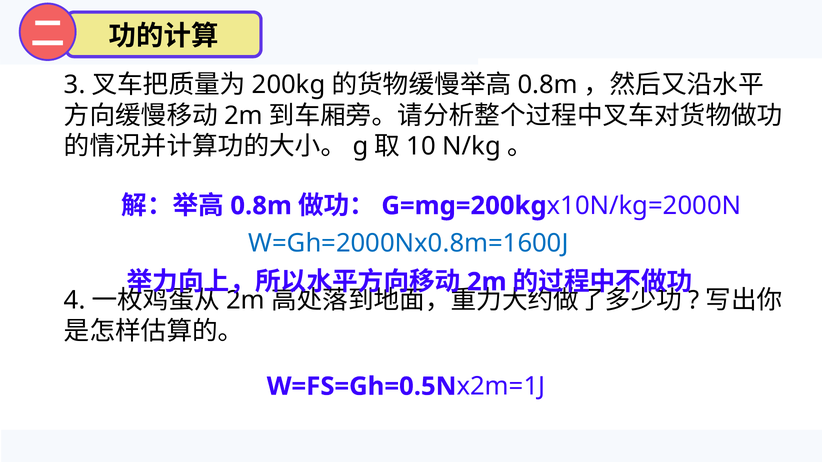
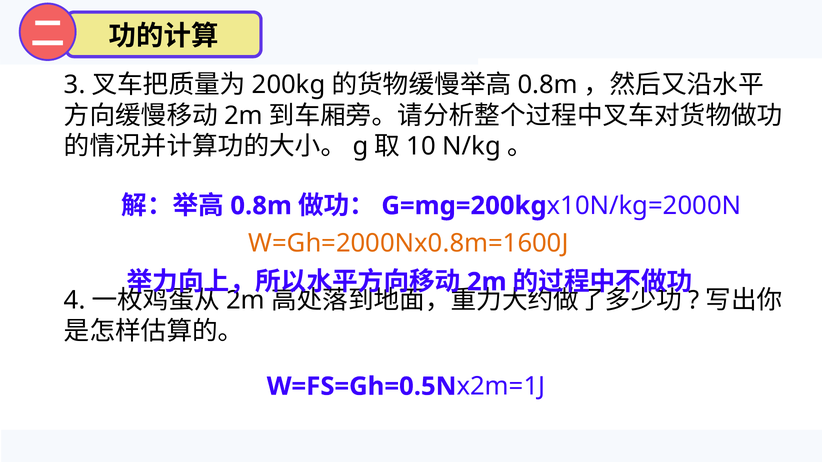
W=Gh=2000Nx0.8m=1600J colour: blue -> orange (408, 244)
